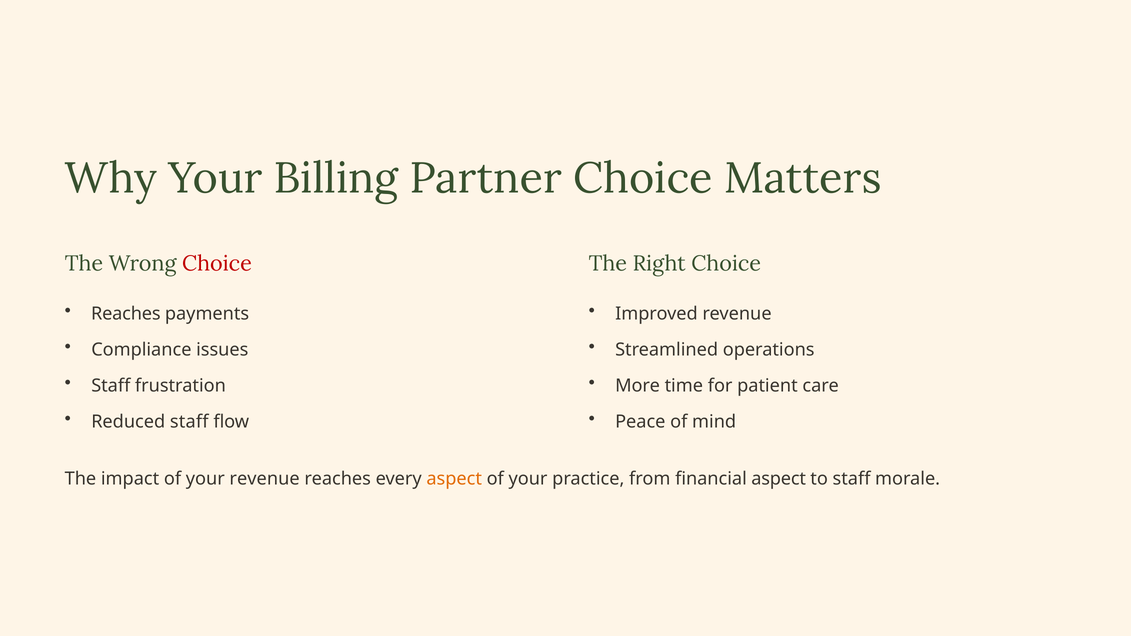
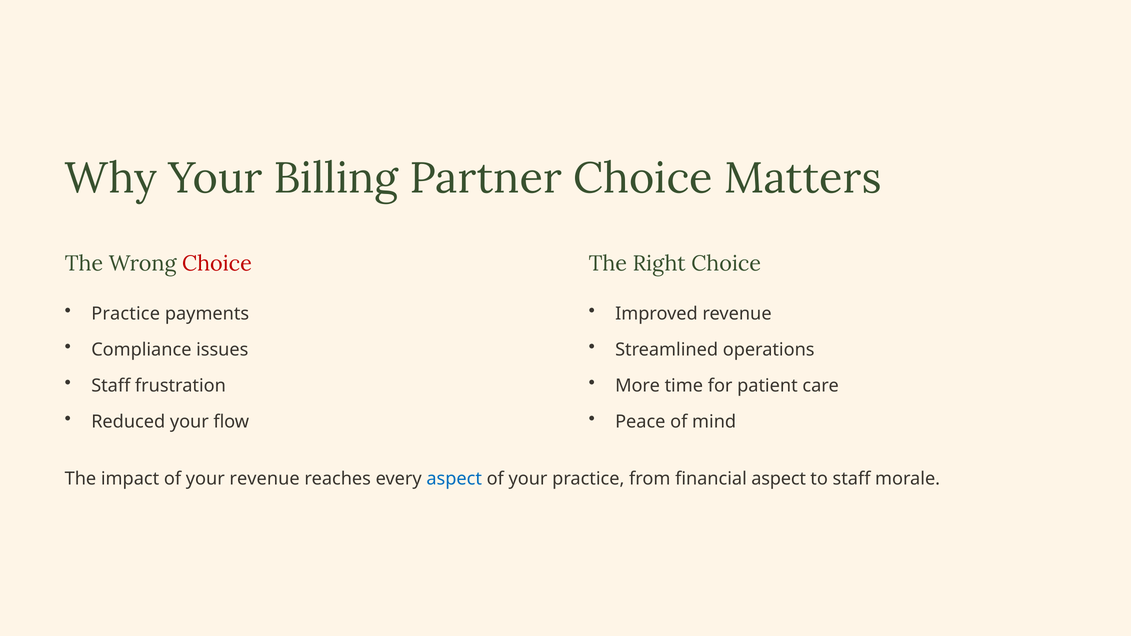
Reaches: Reaches -> Practice (126, 314)
Reduced staff: staff -> your (189, 422)
aspect colour: orange -> blue (454, 479)
